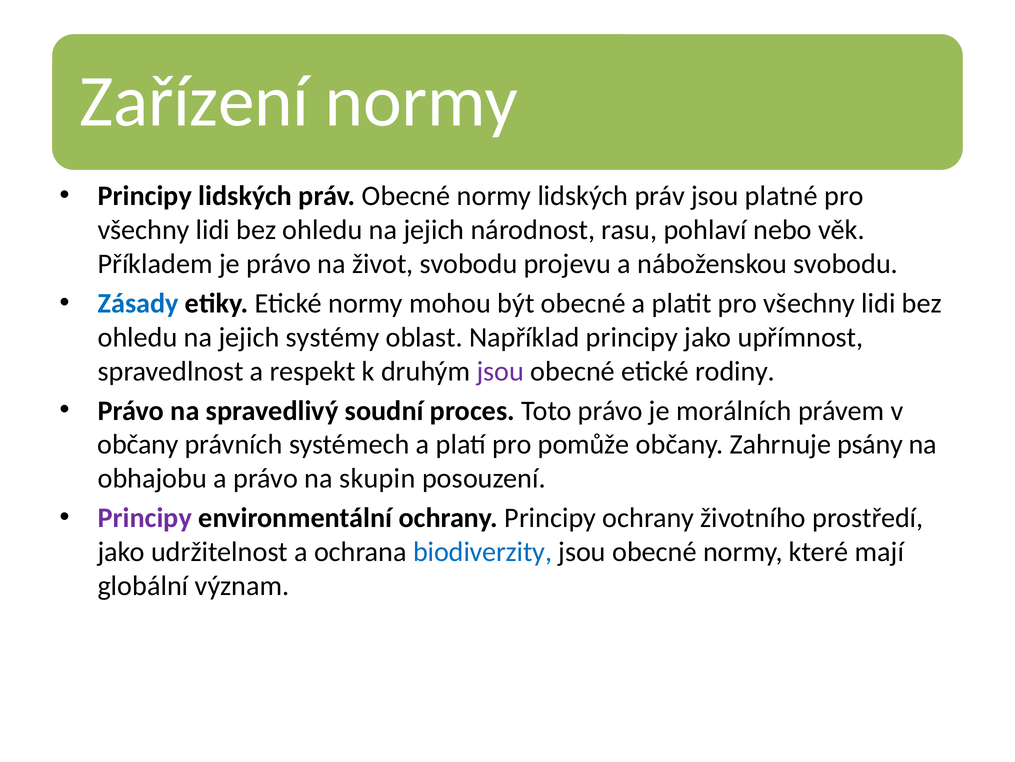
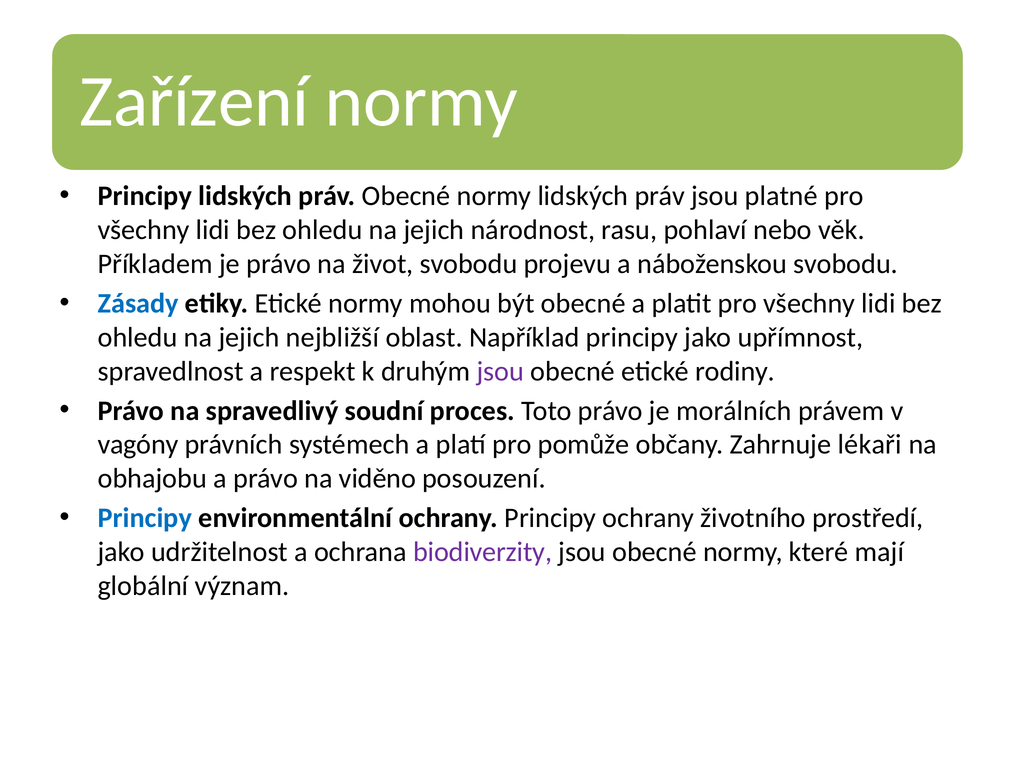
systémy: systémy -> nejbližší (332, 337)
občany: občany -> vagóny (138, 444)
psány: psány -> lékaři (870, 444)
skupin: skupin -> viděno (377, 478)
Principy colour: purple -> blue (145, 517)
biodiverzity colour: blue -> purple (483, 551)
